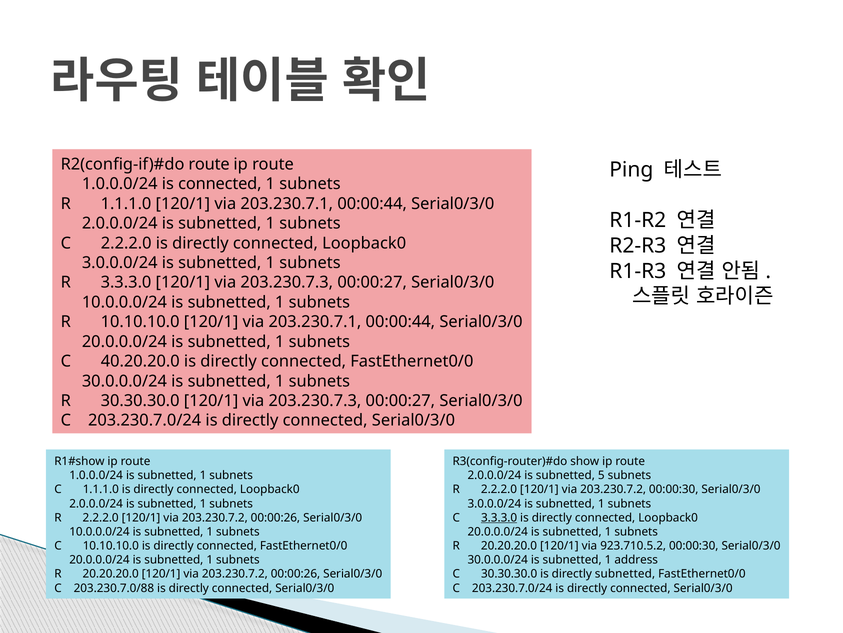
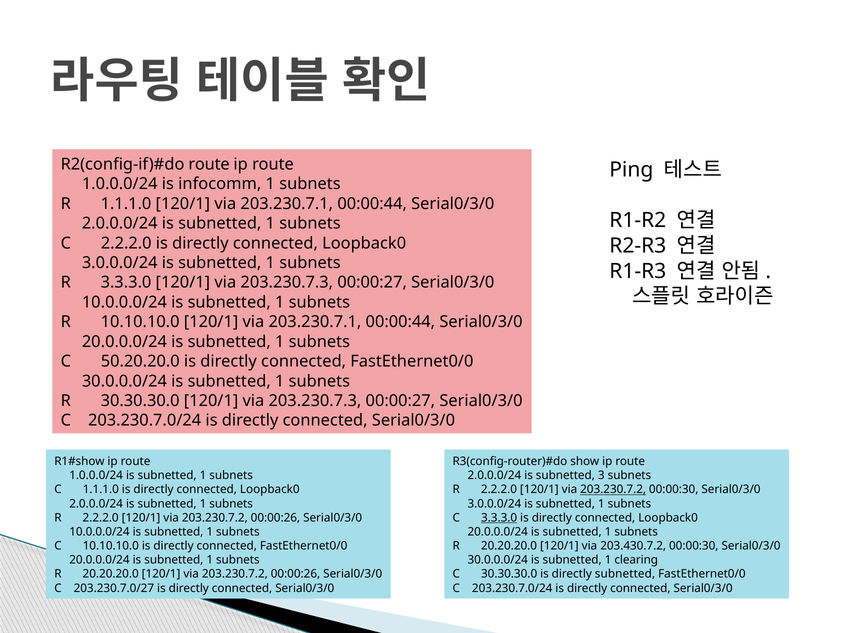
is connected: connected -> infocomm (220, 184)
40.20.20.0: 40.20.20.0 -> 50.20.20.0 (140, 361)
5: 5 -> 3 (601, 475)
203.230.7.2 underline: none -> present (613, 489)
923.710.5.2: 923.710.5.2 -> 203.430.7.2 (633, 545)
address: address -> clearing (636, 559)
203.230.7.0/88: 203.230.7.0/88 -> 203.230.7.0/27 (114, 587)
